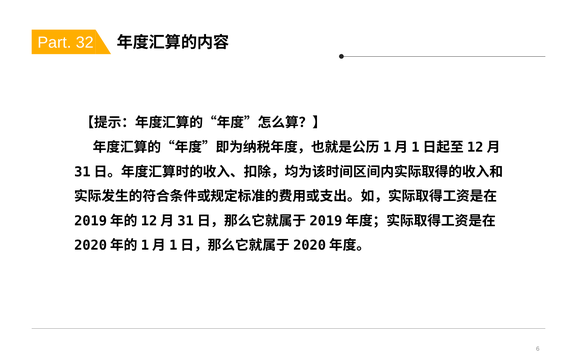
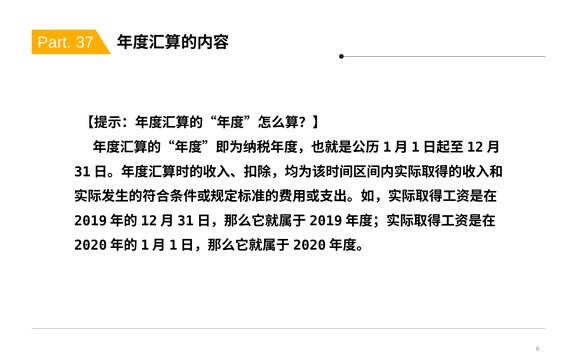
32: 32 -> 37 (85, 42)
